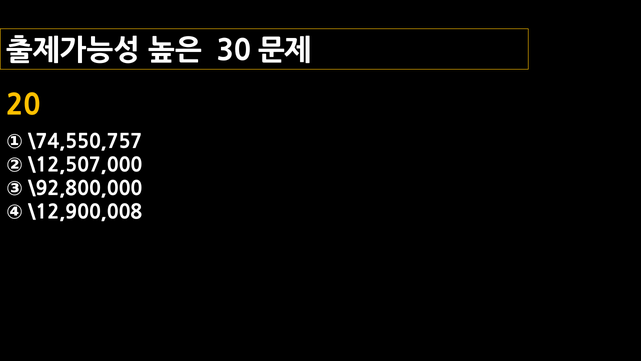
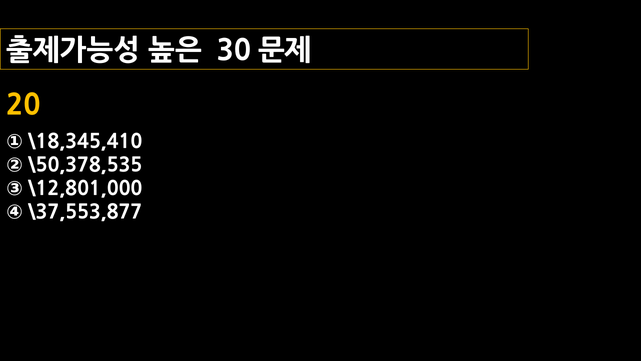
\74,550,757: \74,550,757 -> \18,345,410 (85, 141)
\12,507,000: \12,507,000 -> \50,378,535 (85, 165)
\92,800,000: \92,800,000 -> \12,801,000 (85, 188)
\12,900,008: \12,900,008 -> \37,553,877 (85, 212)
